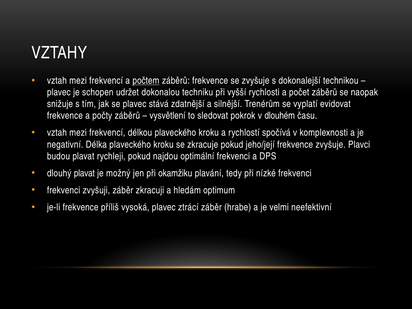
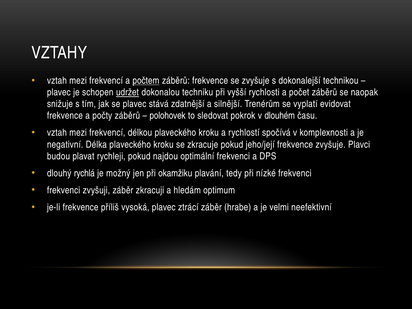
udržet underline: none -> present (127, 92)
vysvětlení: vysvětlení -> polohovek (168, 116)
dlouhý plavat: plavat -> rychlá (84, 173)
